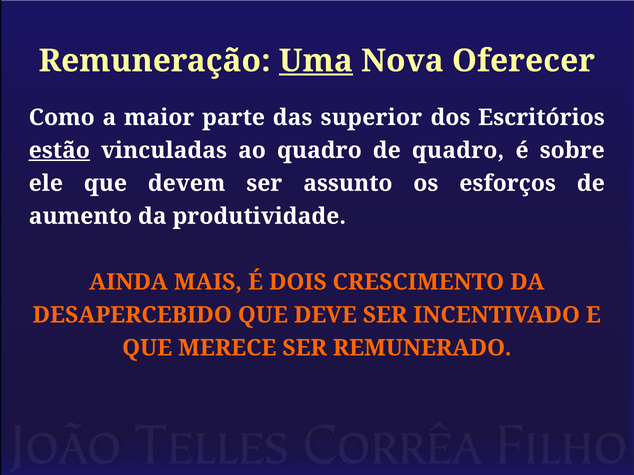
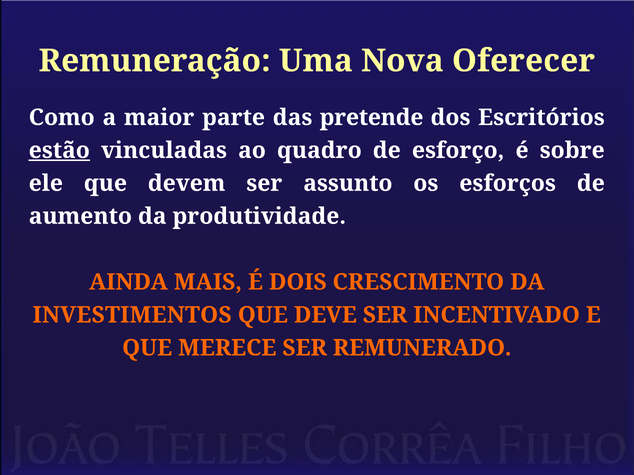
Uma underline: present -> none (316, 61)
superior: superior -> pretende (372, 118)
de quadro: quadro -> esforço (458, 151)
DESAPERCEBIDO: DESAPERCEBIDO -> INVESTIMENTOS (132, 315)
